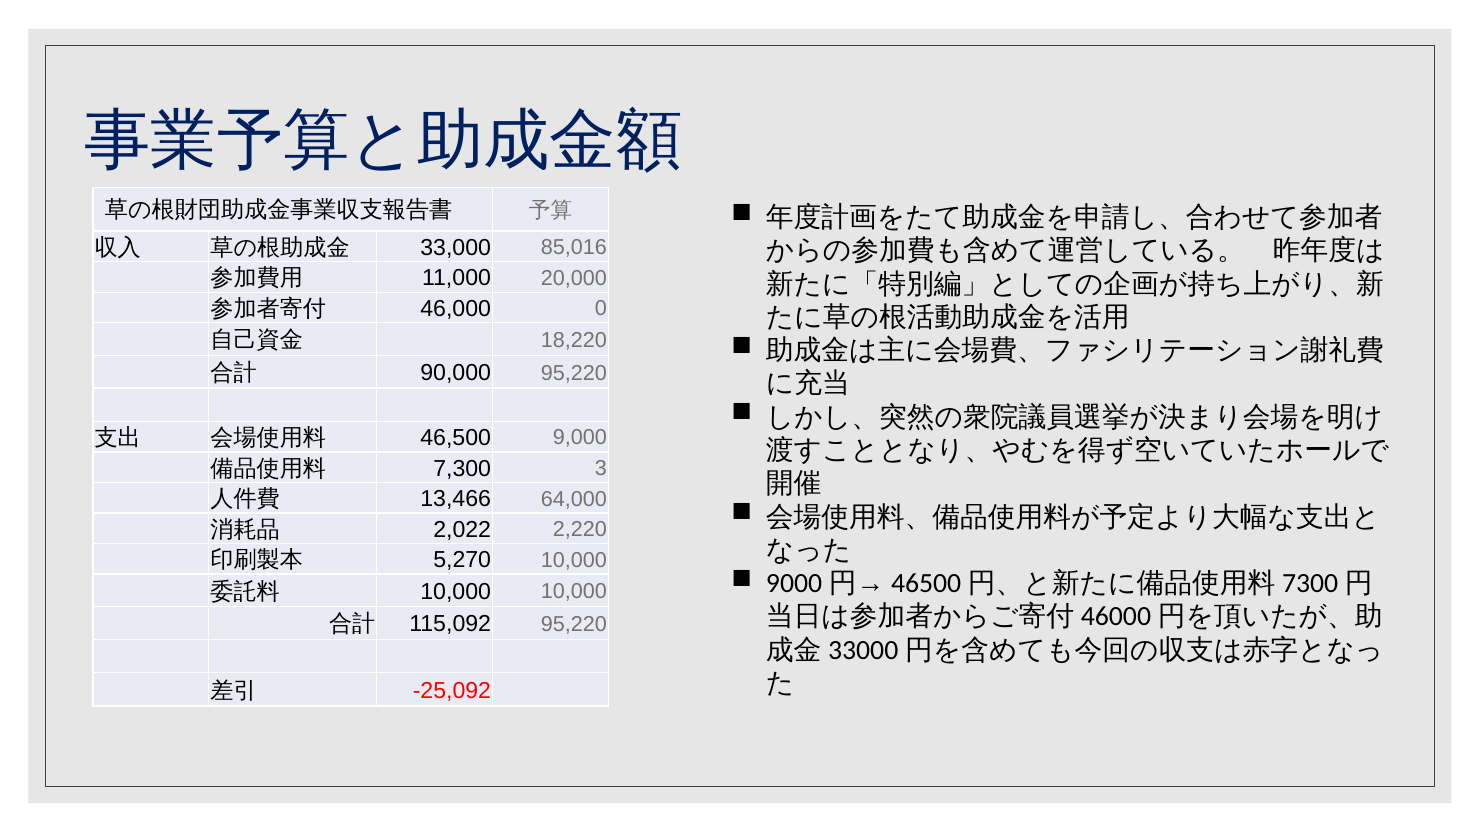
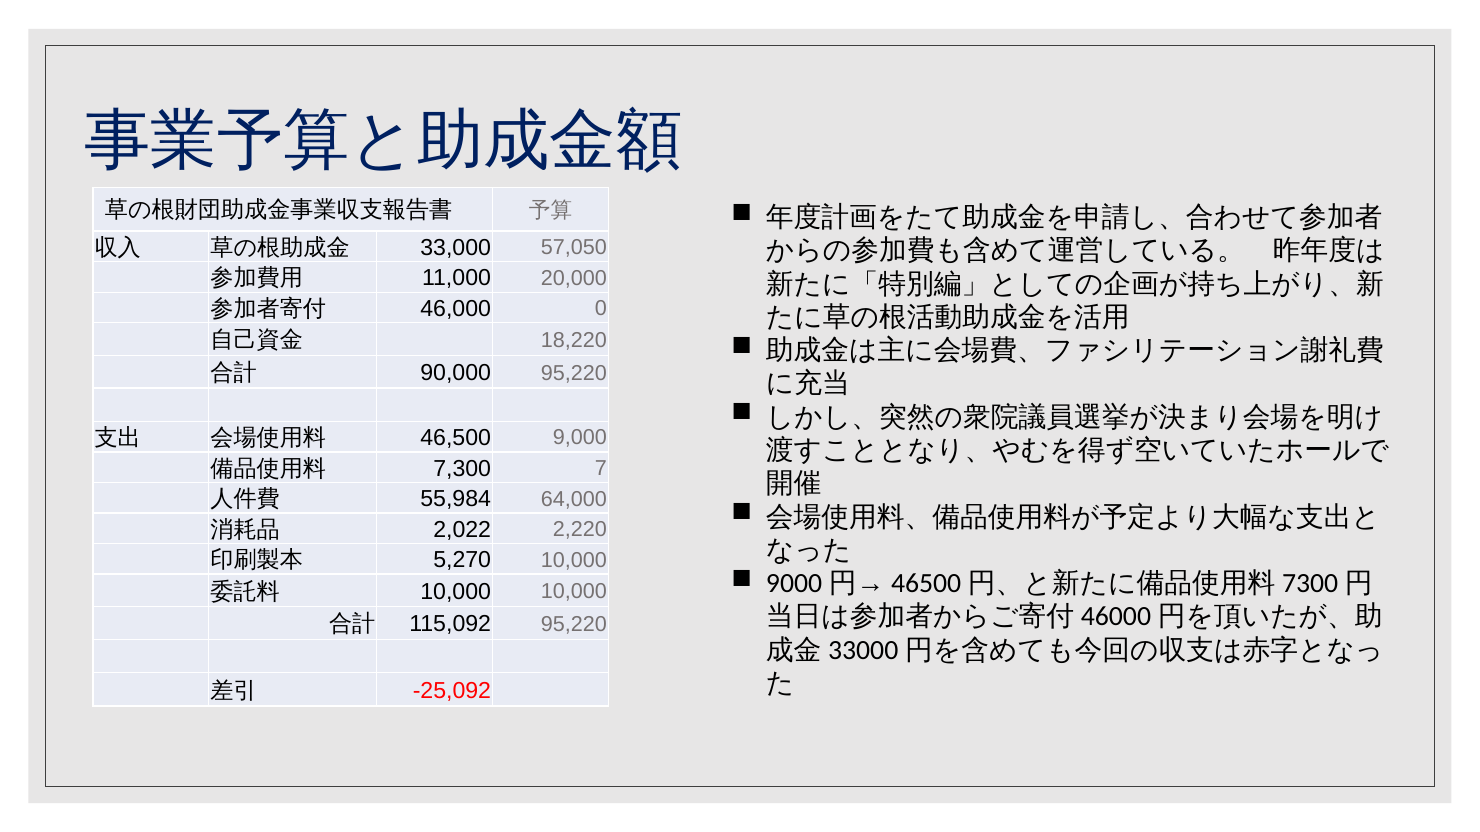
85,016: 85,016 -> 57,050 (574, 248)
3: 3 -> 7 (601, 469)
13,466: 13,466 -> 55,984 (456, 499)
